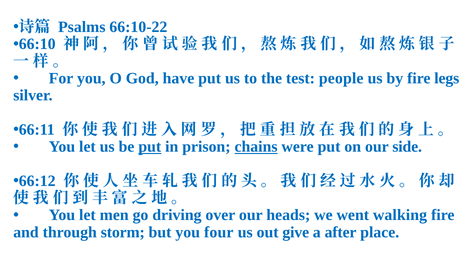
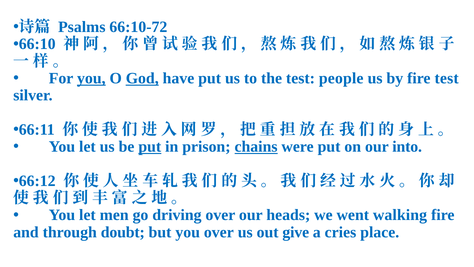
66:10-22: 66:10-22 -> 66:10-72 (138, 27)
you underline: none -> present (91, 78)
God underline: none -> present (142, 78)
fire legs: legs -> test (447, 78)
side: side -> into (407, 146)
storm: storm -> doubt (123, 232)
you four: four -> over (219, 232)
after: after -> cries (340, 232)
